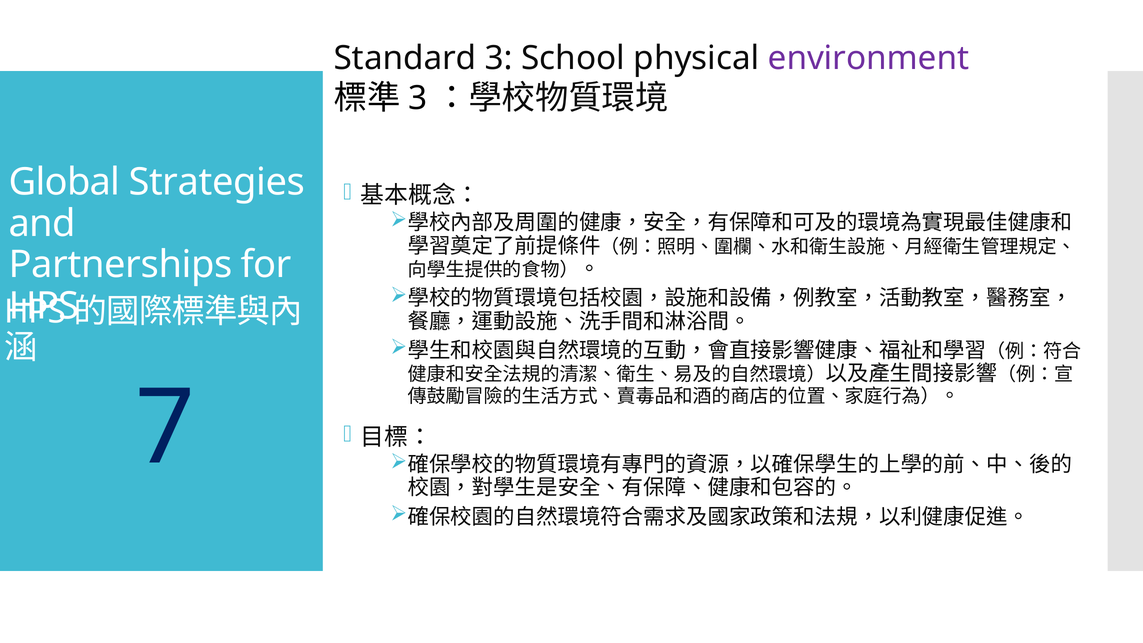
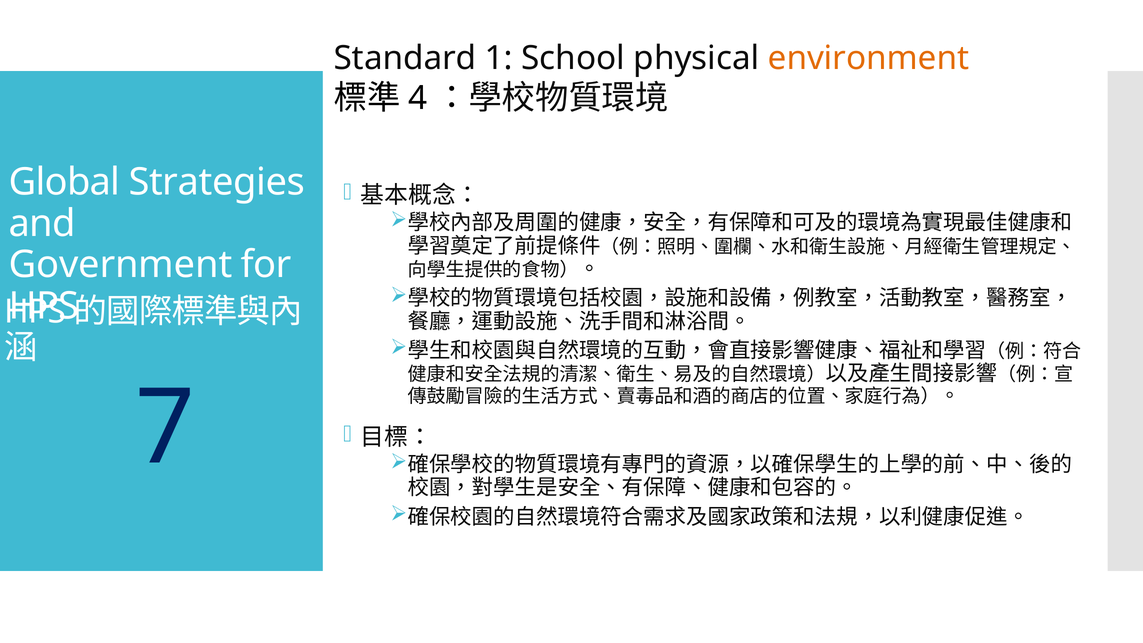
Standard 3: 3 -> 1 (499, 58)
environment colour: purple -> orange (869, 58)
3: 3 -> 4 (418, 98)
Partnerships: Partnerships -> Government (120, 265)
